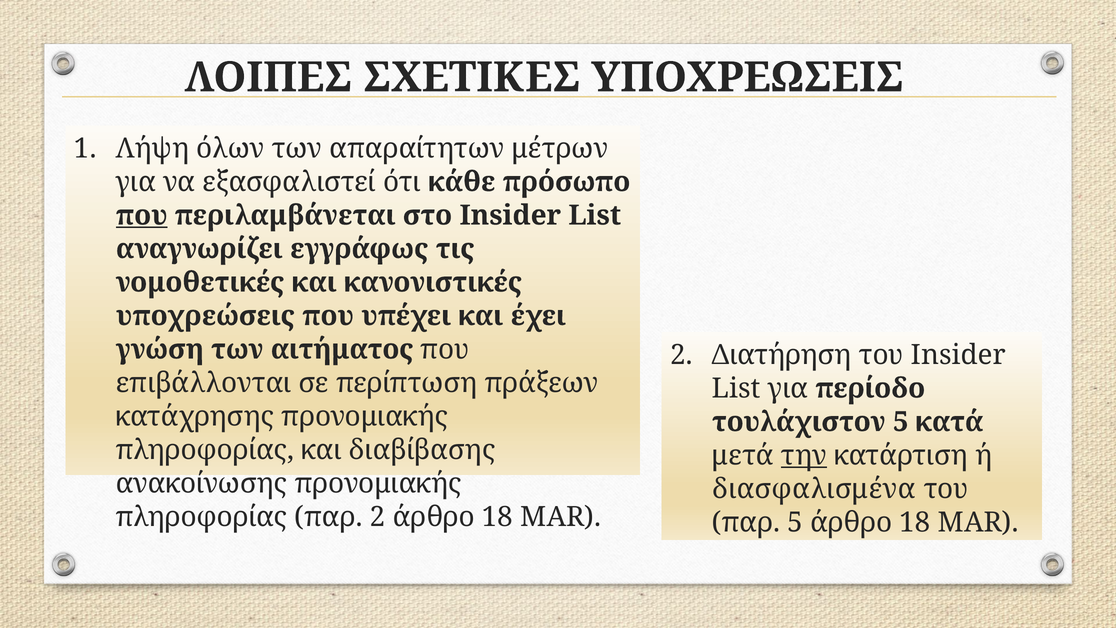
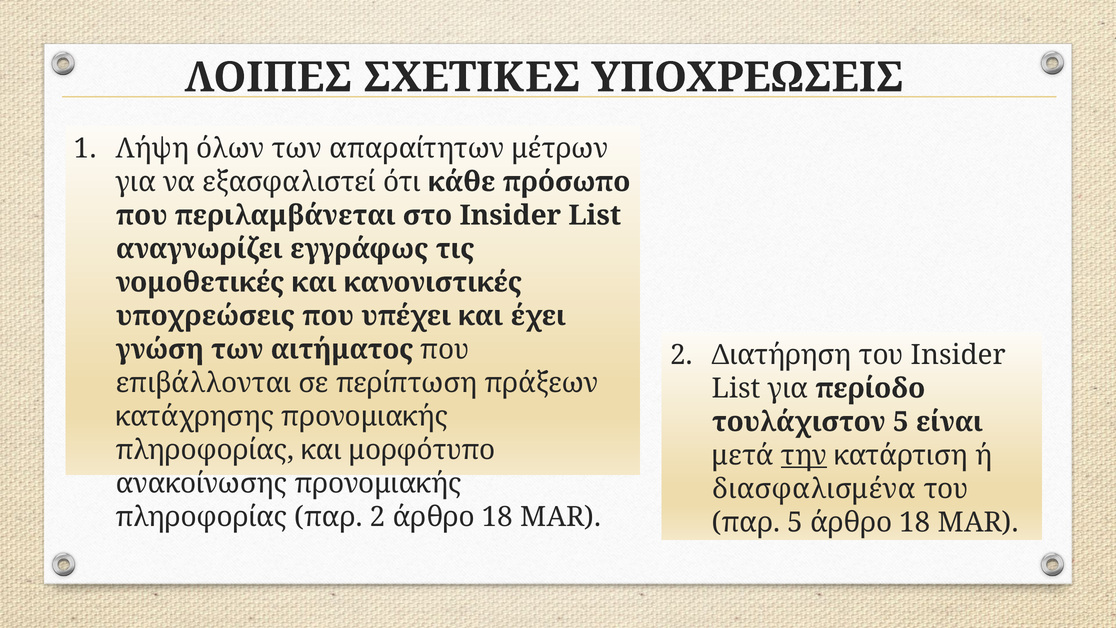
που underline: present -> none (142, 215)
κατά: κατά -> είναι (949, 422)
διαβίβασης: διαβίβασης -> μορφότυπο (422, 450)
